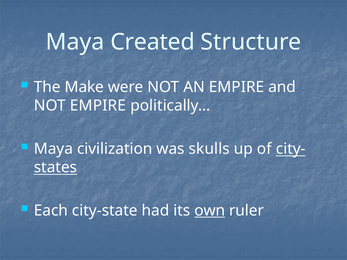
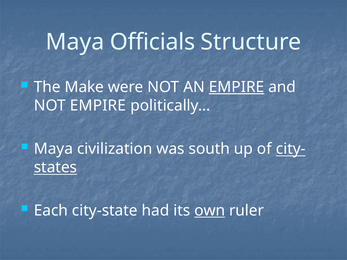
Created: Created -> Officials (152, 42)
EMPIRE underline: none -> present (237, 87)
skulls: skulls -> south (209, 149)
